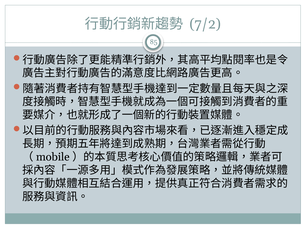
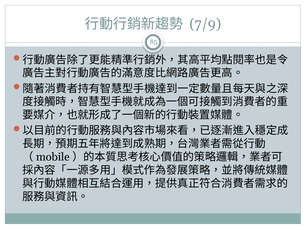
7/2: 7/2 -> 7/9 (205, 24)
